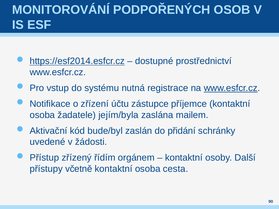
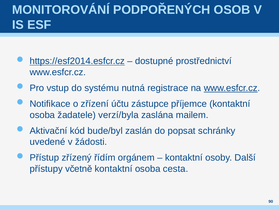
jejím/byla: jejím/byla -> verzí/byla (119, 115)
přidání: přidání -> popsat (182, 131)
